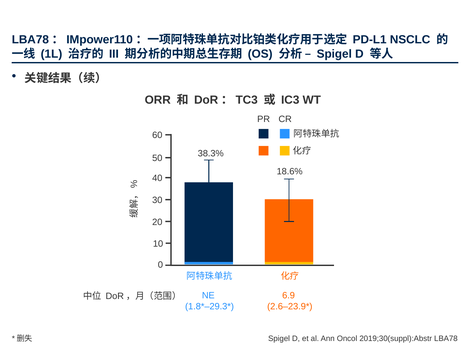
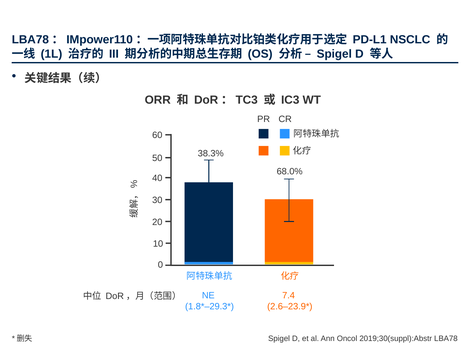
18.6%: 18.6% -> 68.0% (290, 171)
6.9: 6.9 -> 7.4 (289, 295)
